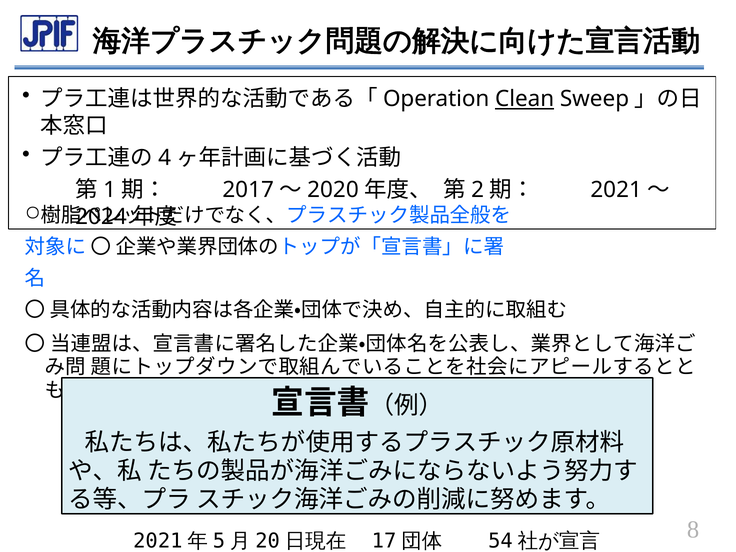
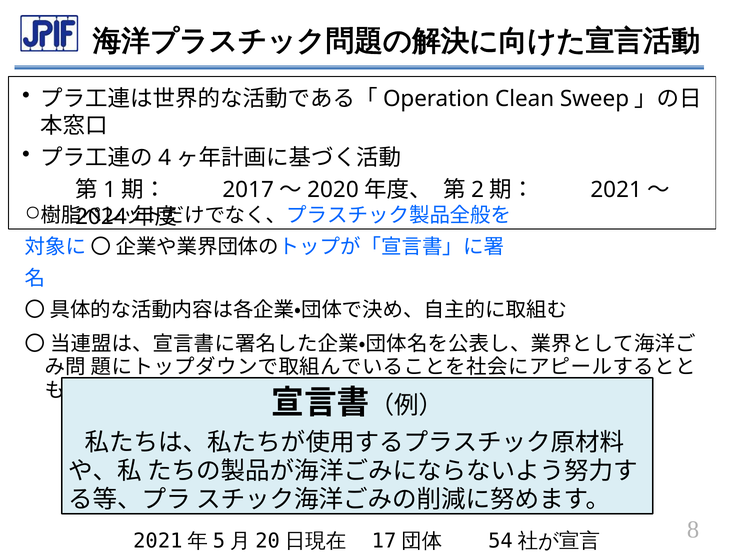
Clean underline: present -> none (525, 99)
